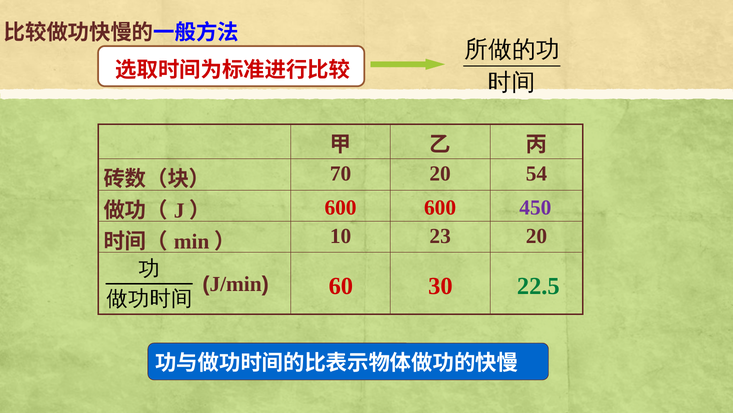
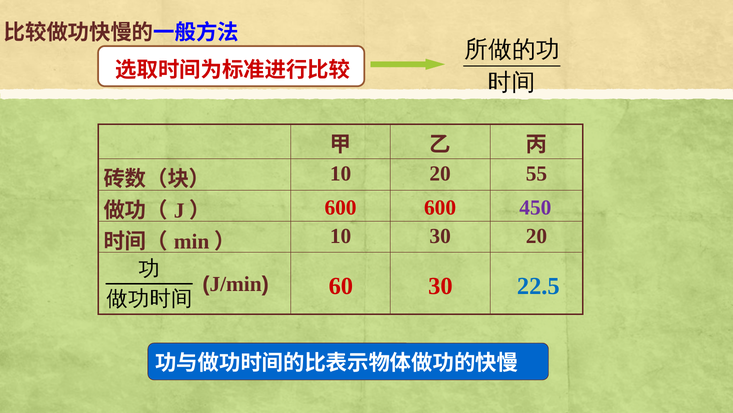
70: 70 -> 10 (341, 173)
54: 54 -> 55 (536, 173)
10 23: 23 -> 30 (440, 236)
22.5 colour: green -> blue (538, 286)
